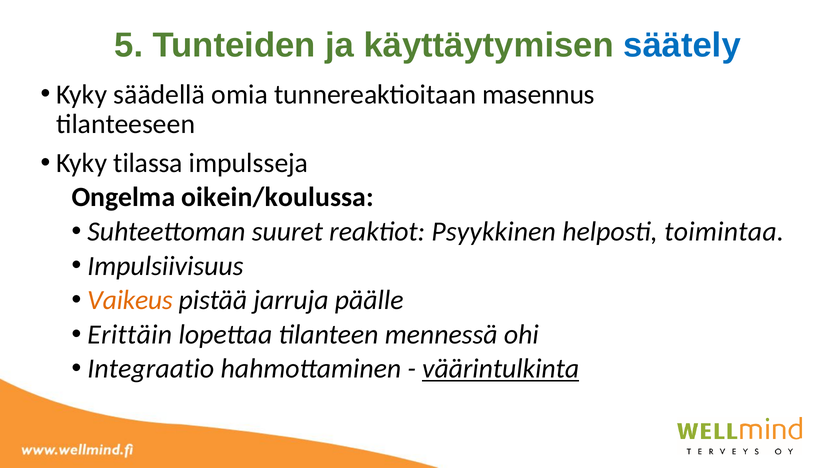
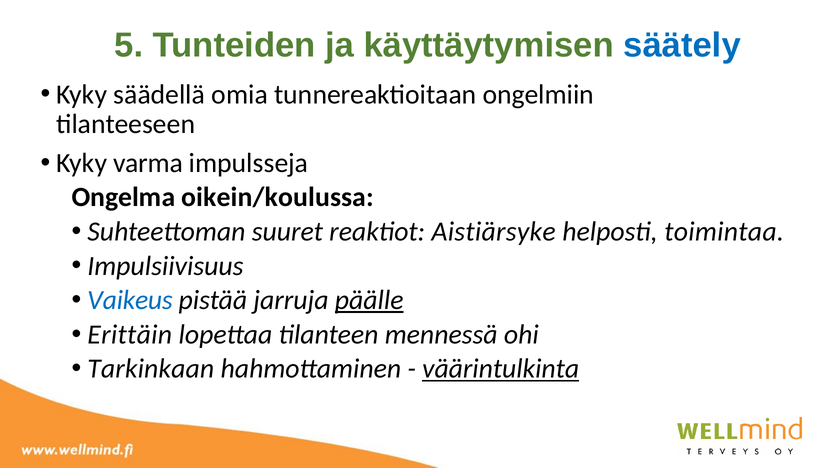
masennus: masennus -> ongelmiin (538, 94)
tilassa: tilassa -> varma (148, 163)
Psyykkinen: Psyykkinen -> Aistiärsyke (494, 232)
Vaikeus colour: orange -> blue (130, 300)
päälle underline: none -> present (369, 300)
Integraatio: Integraatio -> Tarkinkaan (151, 369)
